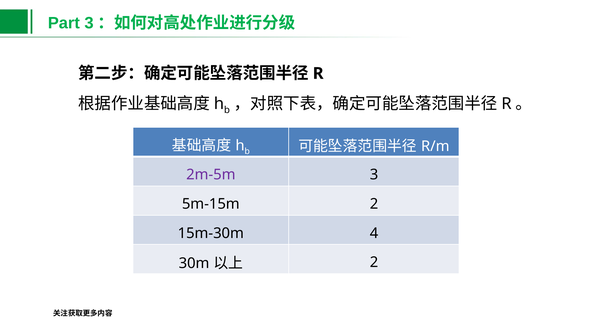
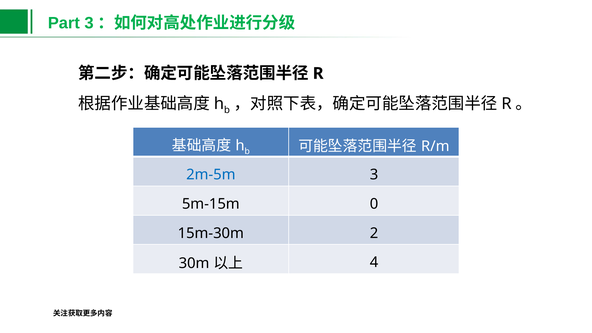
2m-5m colour: purple -> blue (211, 175)
5m-15m 2: 2 -> 0 (374, 204)
4: 4 -> 2 (374, 233)
2: 2 -> 4 (374, 262)
